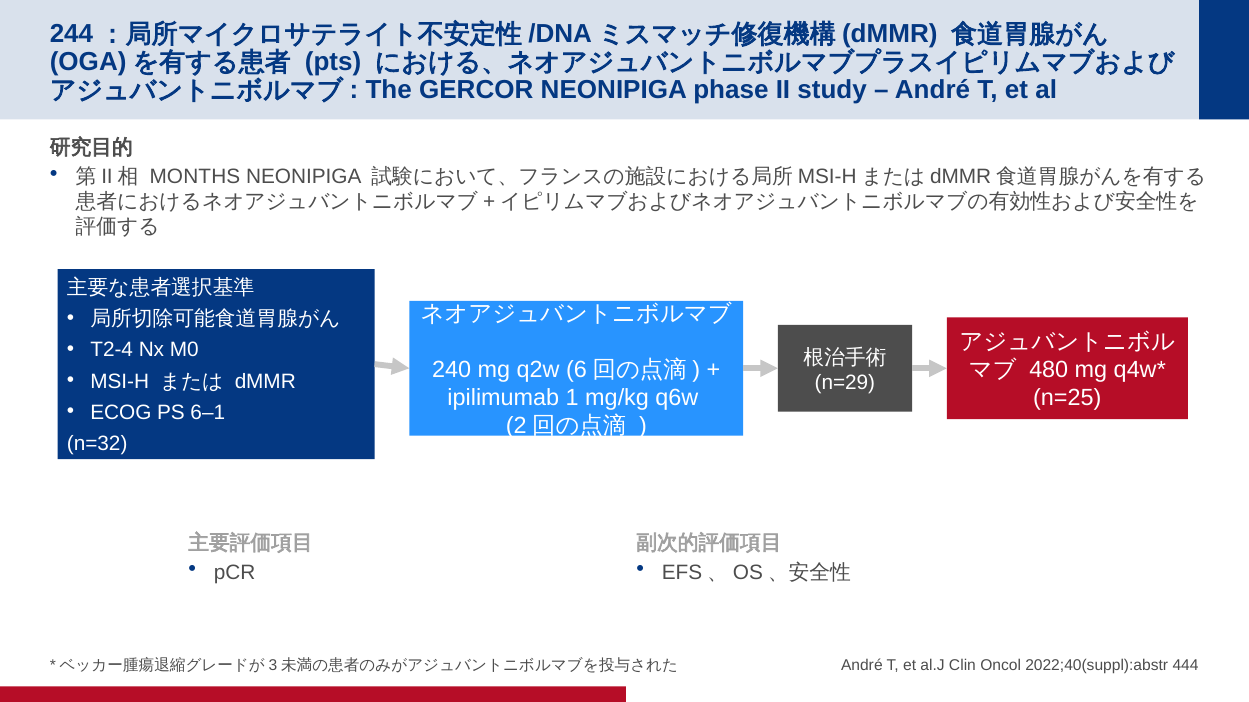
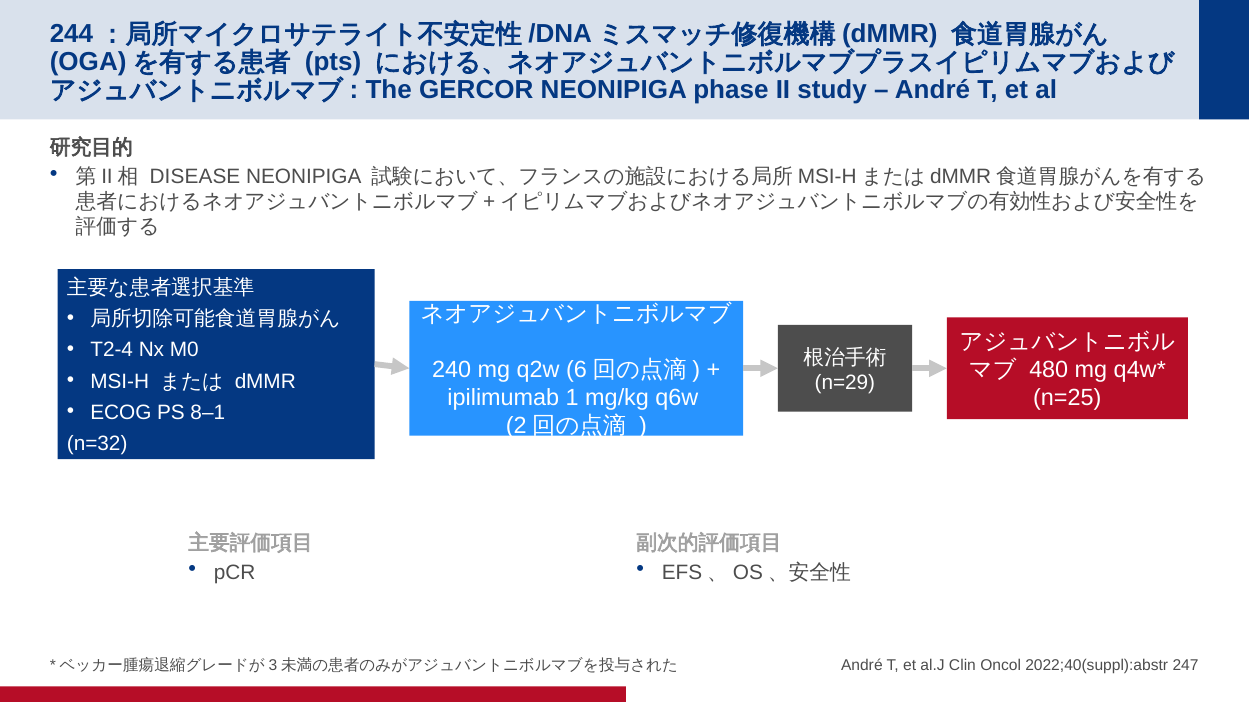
MONTHS: MONTHS -> DISEASE (195, 177)
6–1: 6–1 -> 8–1 (208, 413)
444: 444 -> 247 (1186, 666)
